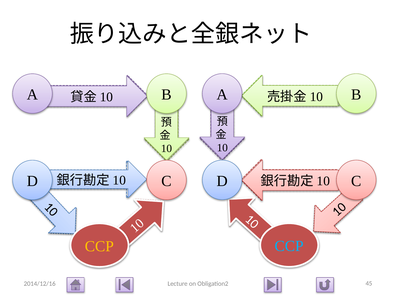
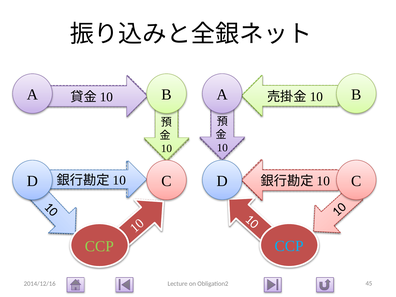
CCP colour: yellow -> light green (99, 246)
